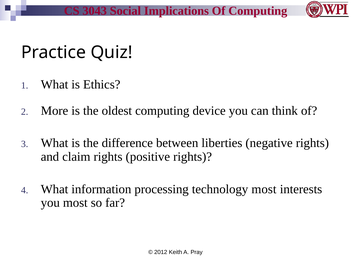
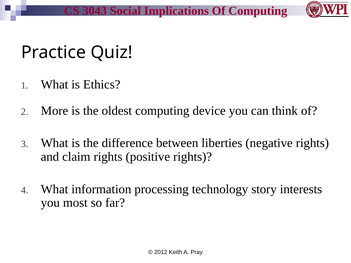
technology most: most -> story (264, 189)
